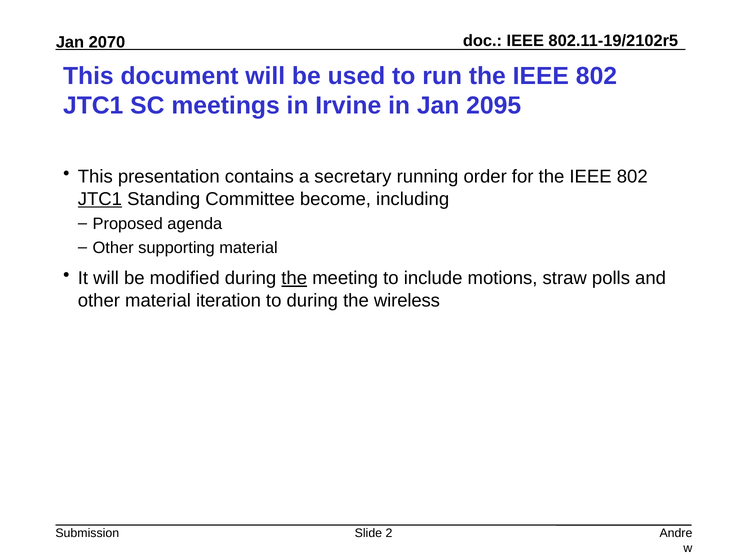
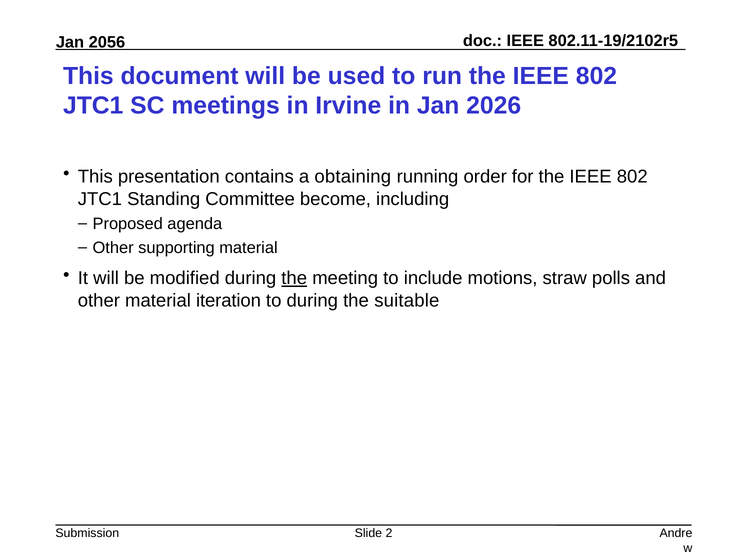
2070: 2070 -> 2056 (107, 42)
2095: 2095 -> 2026 (494, 106)
secretary: secretary -> obtaining (353, 177)
JTC1 underline: present -> none (100, 199)
wireless: wireless -> suitable (407, 300)
